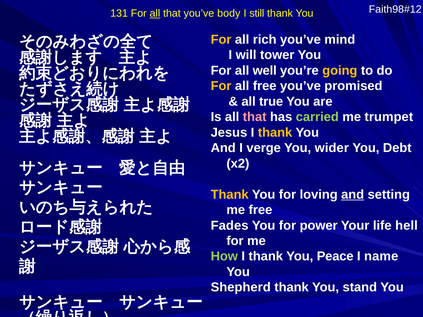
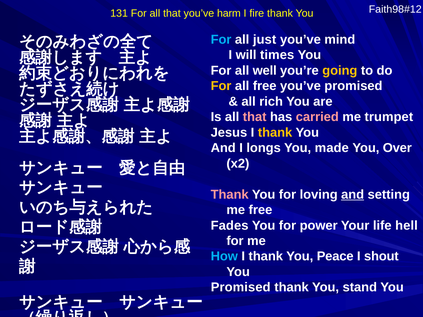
all underline: present -> none (155, 13)
body: body -> harm (229, 13)
still: still -> fire (257, 13)
For colour: yellow -> light blue (221, 40)
rich: rich -> just (265, 40)
tower: tower -> times (277, 55)
true: true -> rich (271, 102)
carried colour: light green -> pink (317, 117)
verge: verge -> longs (264, 148)
wider: wider -> made (332, 148)
Debt: Debt -> Over (397, 148)
Thank colour: yellow -> pink (230, 195)
How colour: light green -> light blue (224, 257)
name: name -> shout (381, 257)
Shepherd: Shepherd -> Promised (241, 288)
